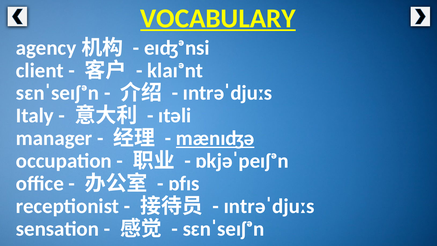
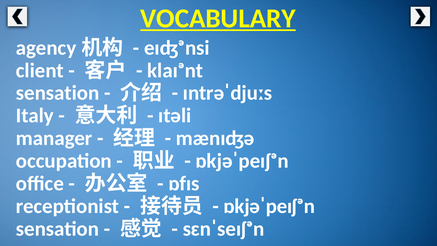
sɛnˈseɪʃᵊn: sɛnˈseɪʃᵊn -> sensation (58, 93)
mænɪʤə underline: present -> none (215, 138)
ɪntrəˈdjuːs: ɪntrəˈdjuːs -> ɒkjəˈpeɪʃᵊn (269, 206)
